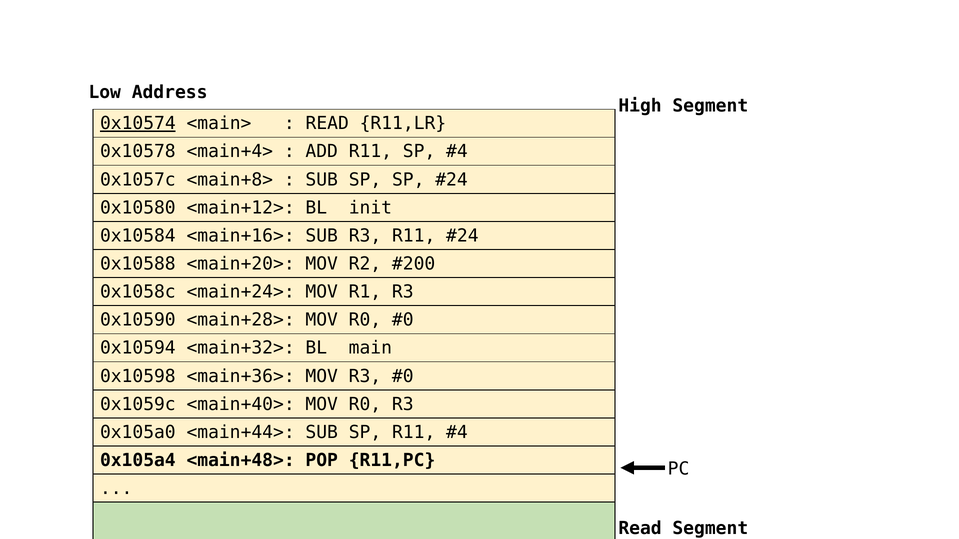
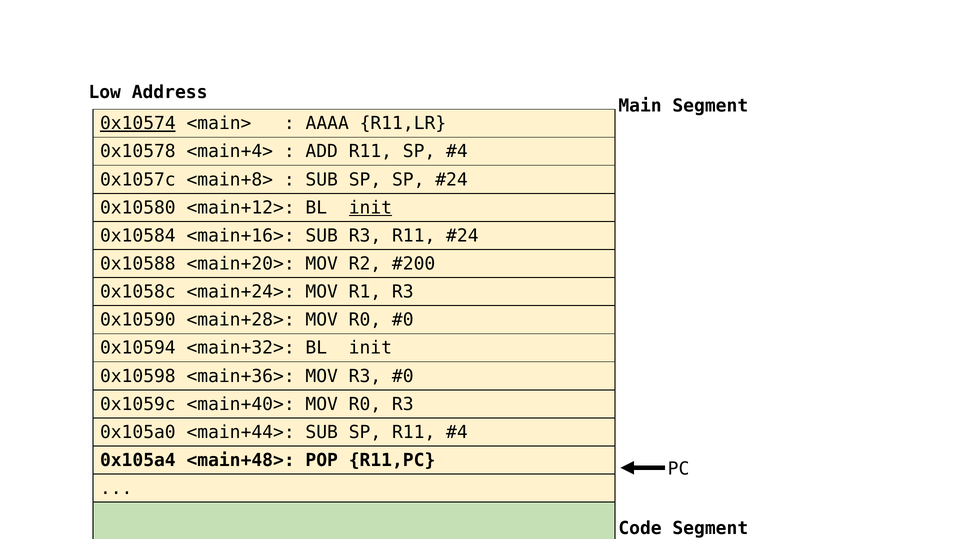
High: High -> Main (640, 106)
READ: READ -> AAAA (327, 124)
init underline: none -> present (370, 208)
<main+32> BL main: main -> init (370, 348)
Read: Read -> Code (640, 529)
